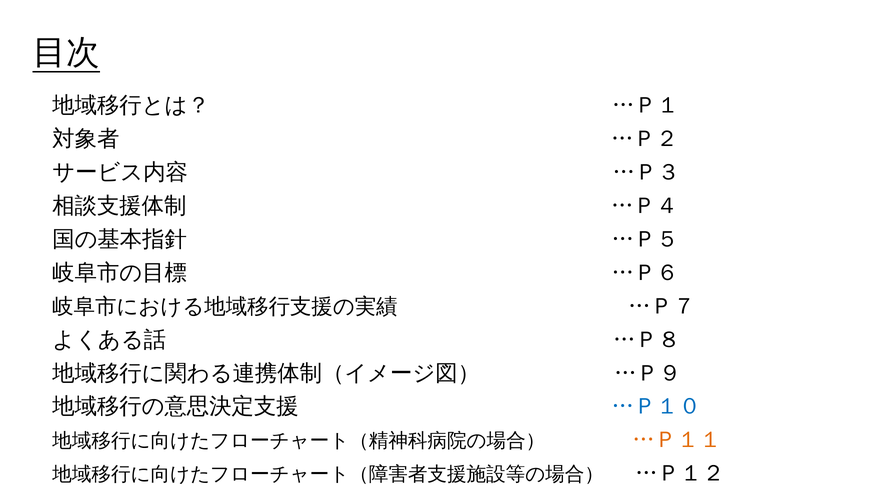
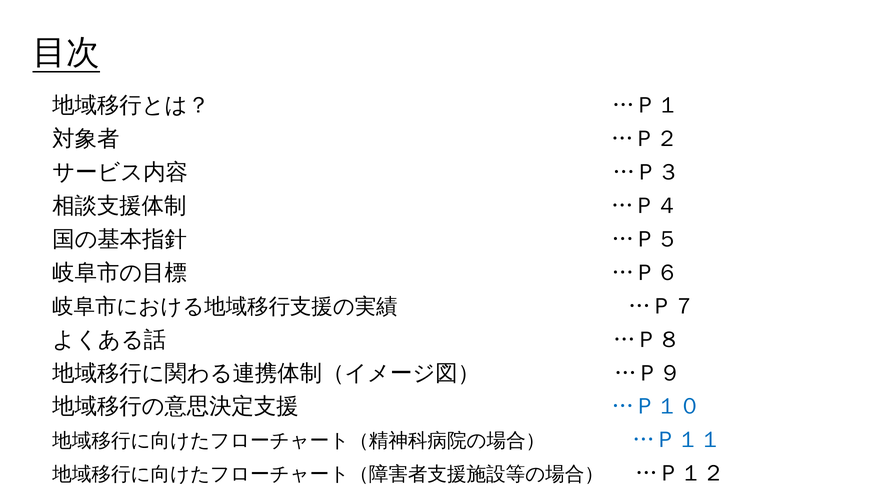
…Ｐ１１ colour: orange -> blue (677, 440)
